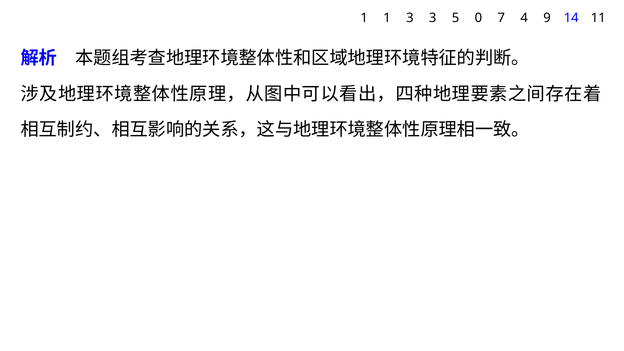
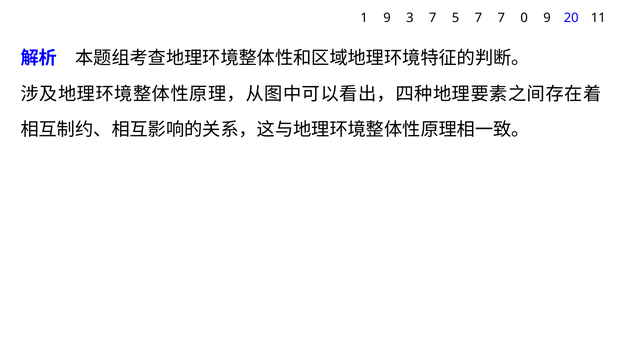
1 1: 1 -> 9 (387, 18)
3 3: 3 -> 7 (433, 18)
5 0: 0 -> 7 (478, 18)
4: 4 -> 0 (524, 18)
14: 14 -> 20 (571, 18)
